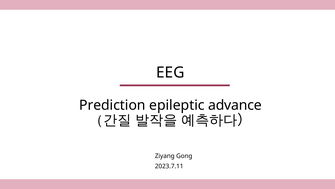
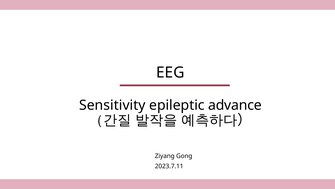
Prediction: Prediction -> Sensitivity (112, 105)
